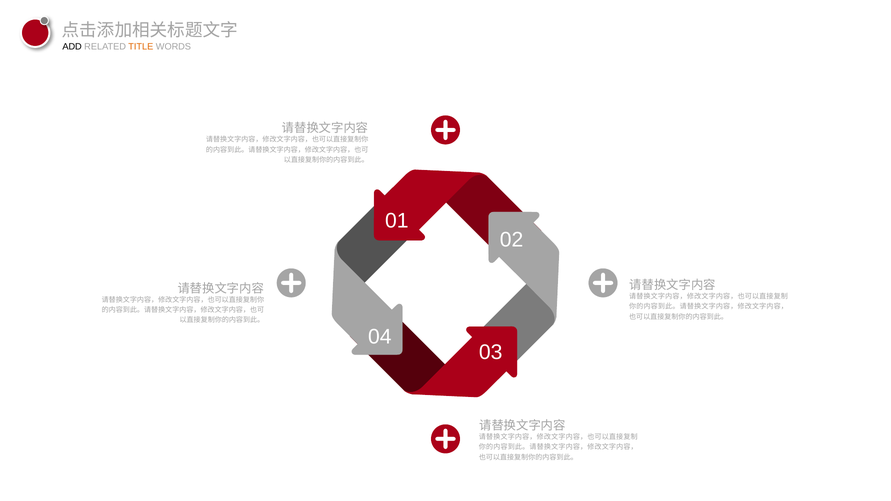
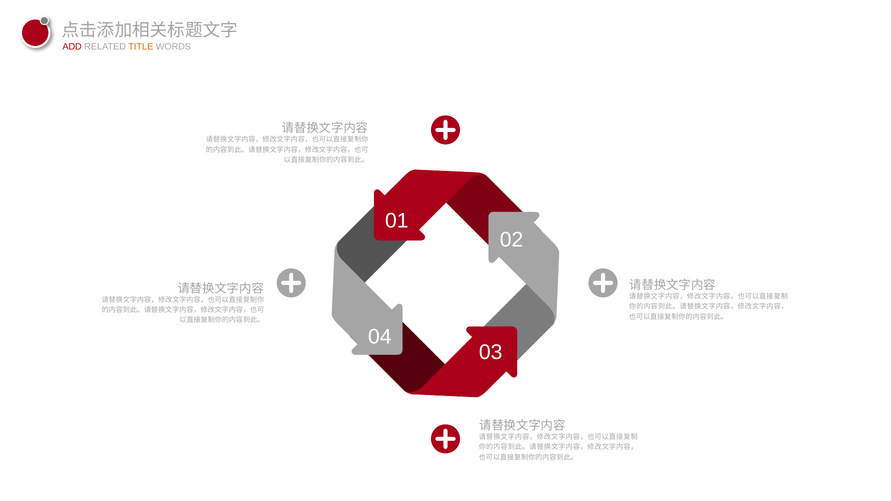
ADD colour: black -> red (72, 47)
